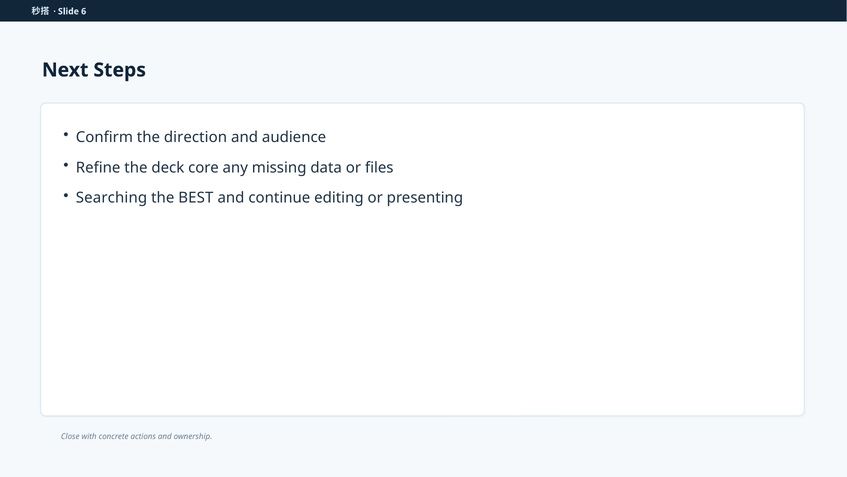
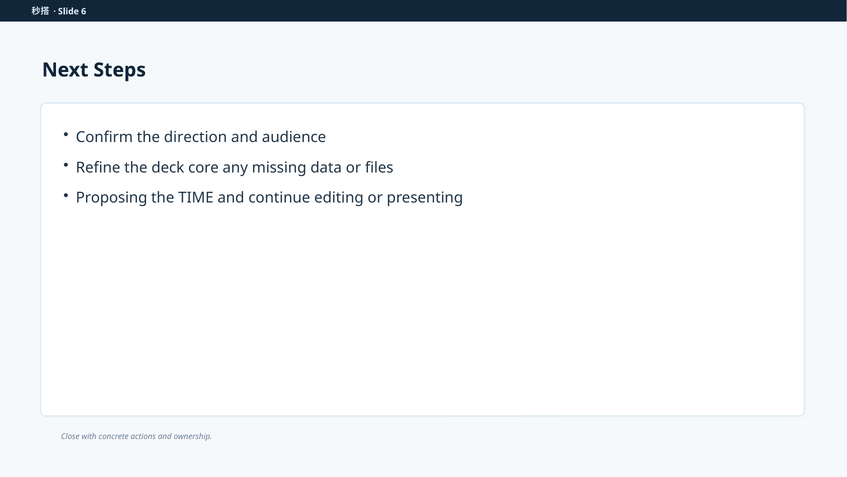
Searching: Searching -> Proposing (112, 198)
BEST: BEST -> TIME (196, 198)
